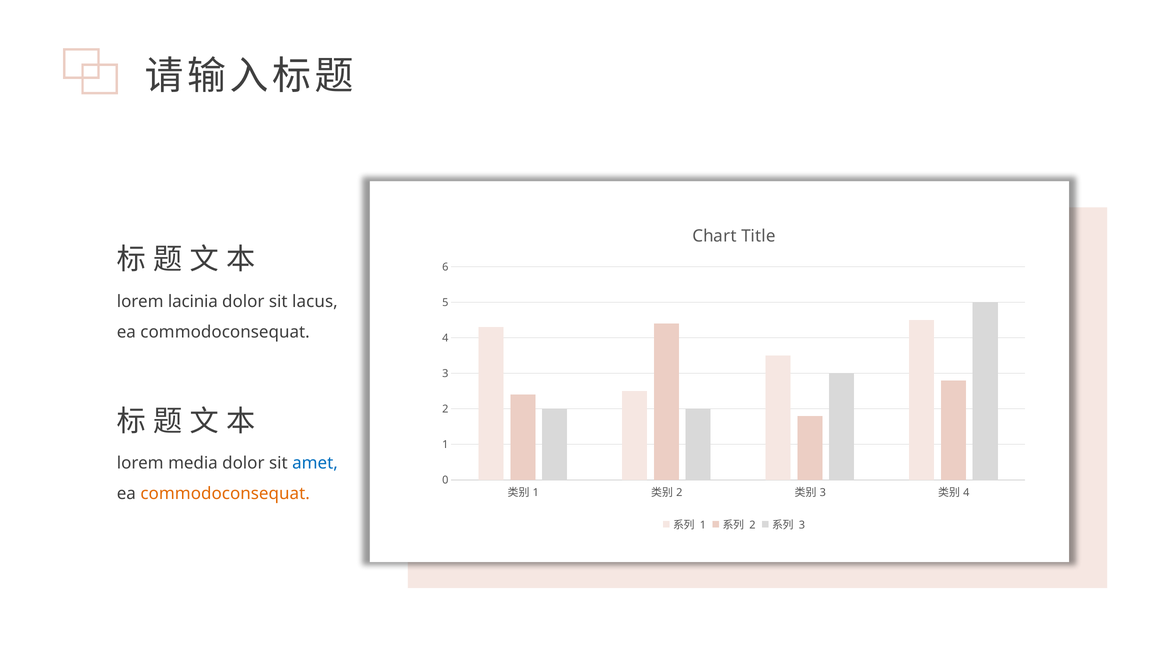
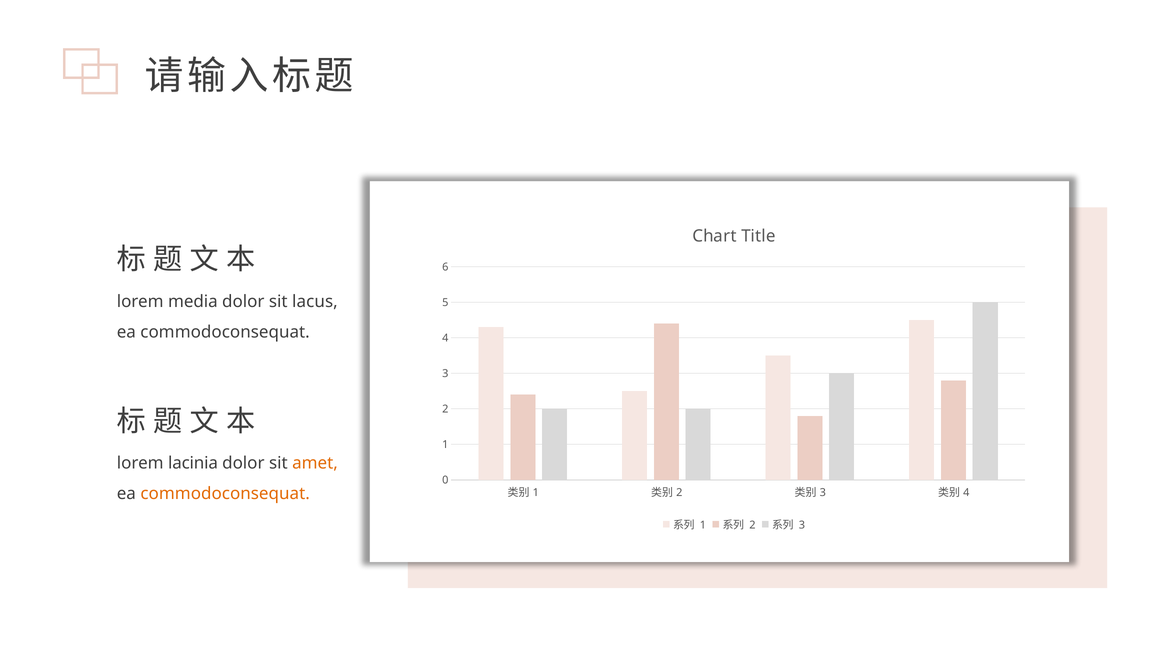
lacinia: lacinia -> media (193, 301)
media: media -> lacinia (193, 463)
amet colour: blue -> orange (315, 463)
